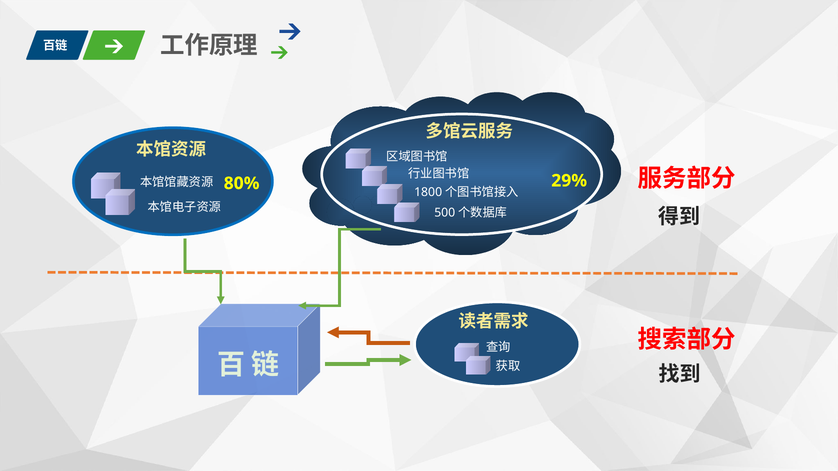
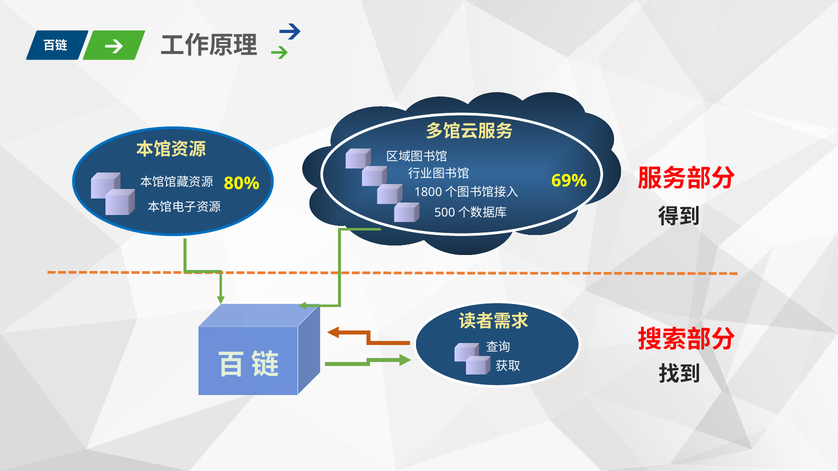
29%: 29% -> 69% (569, 181)
